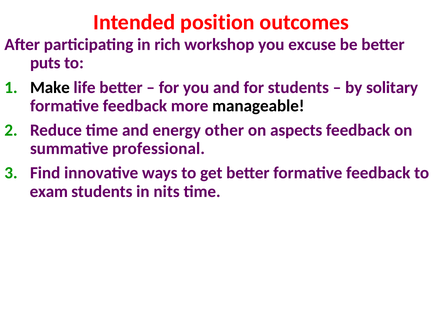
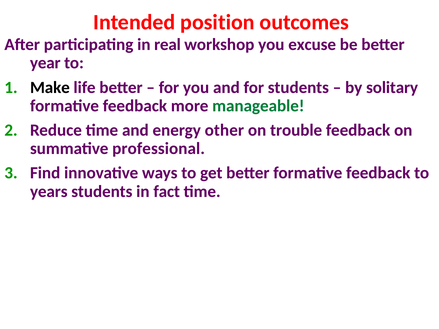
rich: rich -> real (167, 45)
puts: puts -> year (45, 63)
manageable colour: black -> green (258, 106)
aspects: aspects -> trouble (296, 130)
exam: exam -> years (49, 192)
nits: nits -> fact (167, 192)
